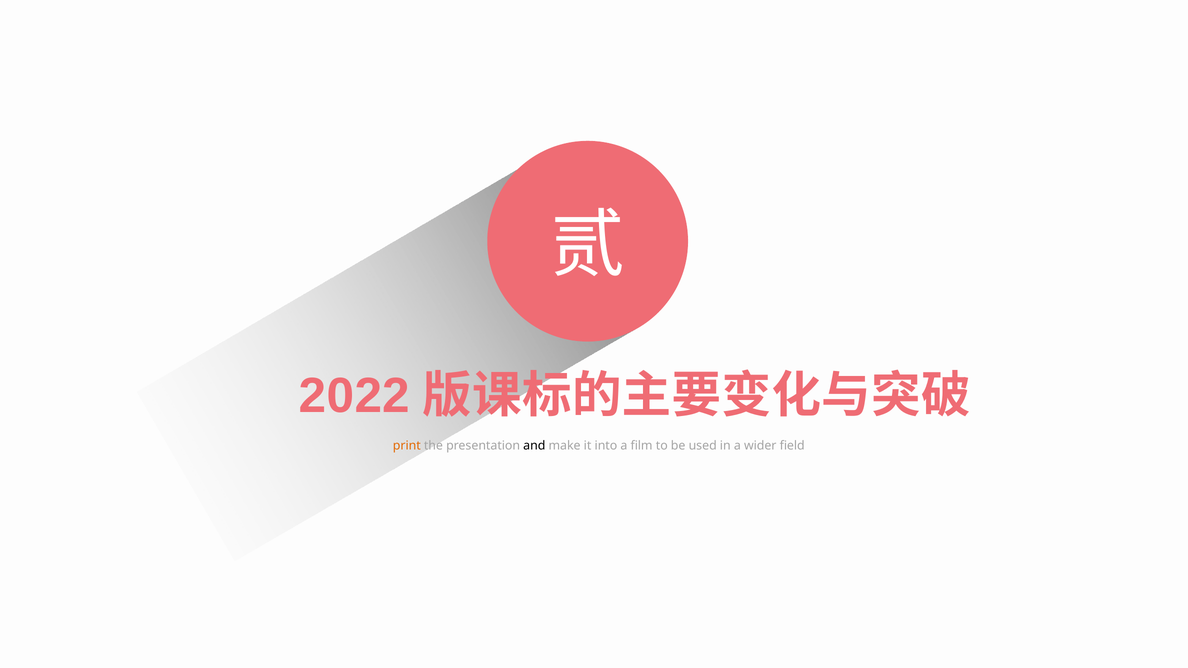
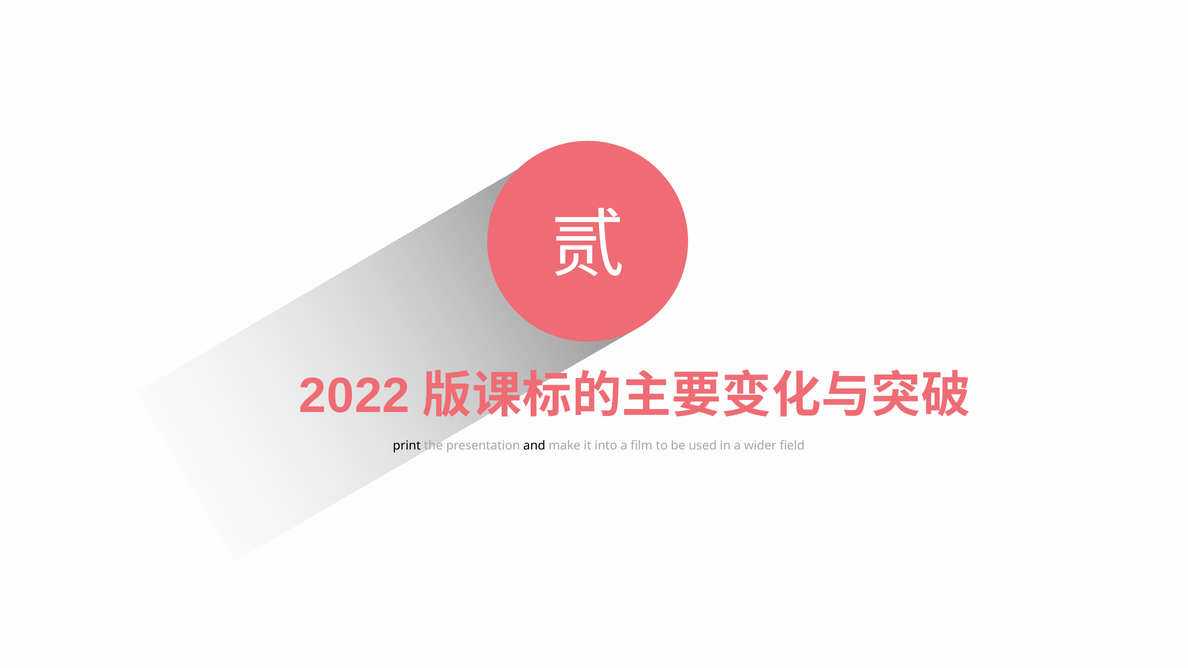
print colour: orange -> black (407, 446)
